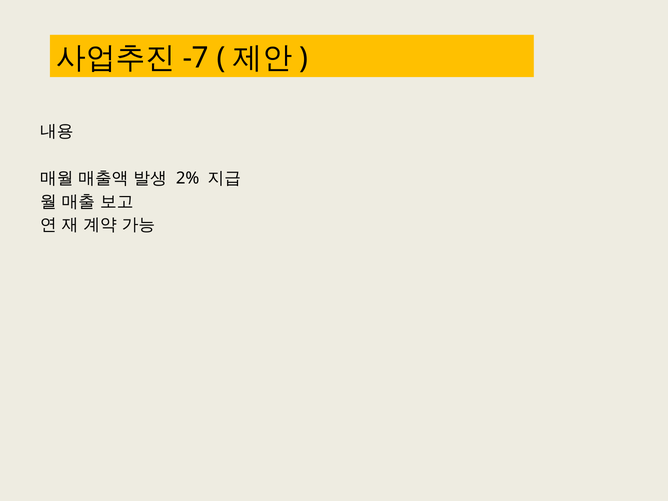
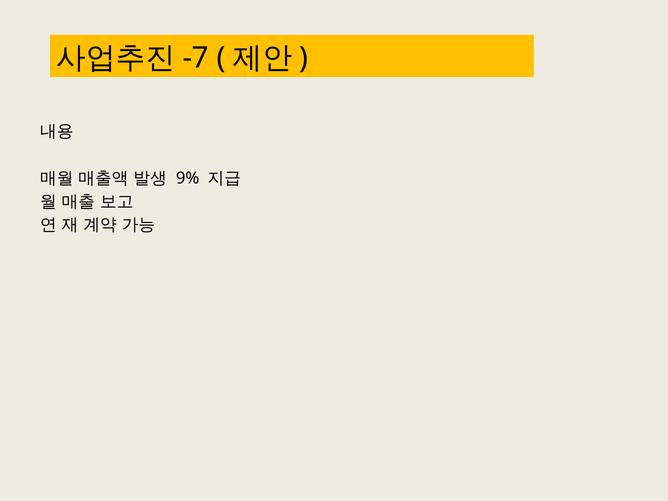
2%: 2% -> 9% (188, 178)
